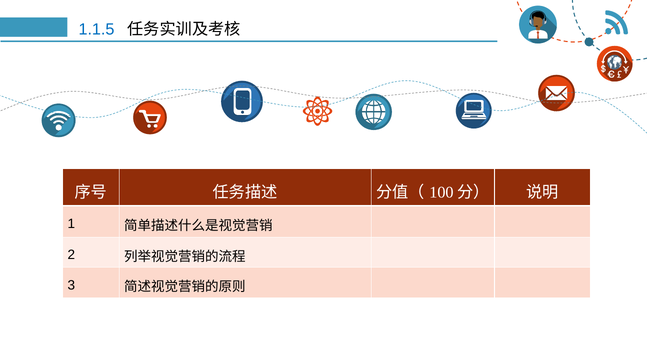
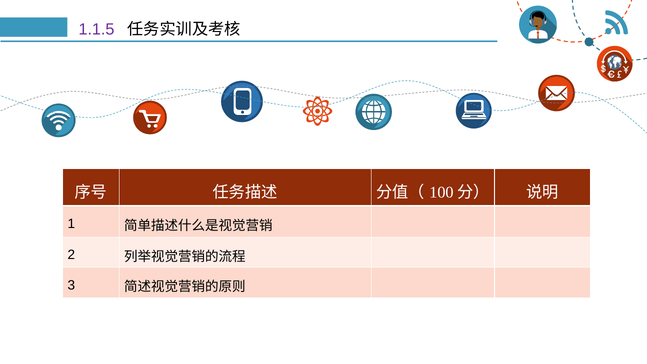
1.1.5 colour: blue -> purple (96, 29)
